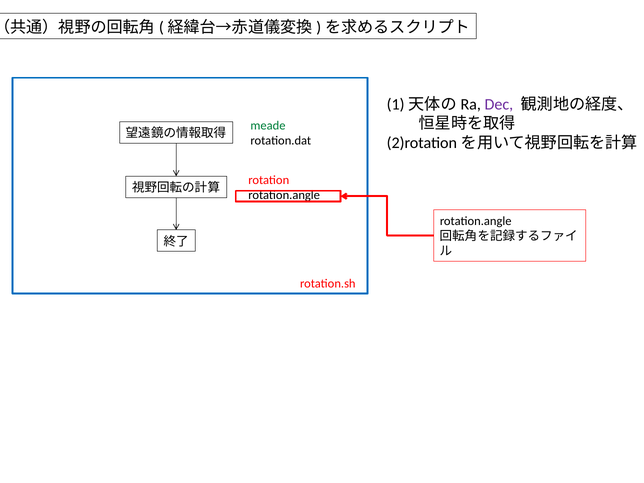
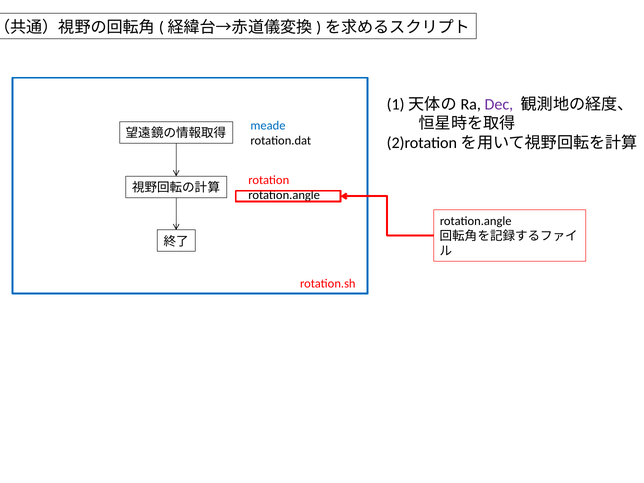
meade colour: green -> blue (268, 126)
